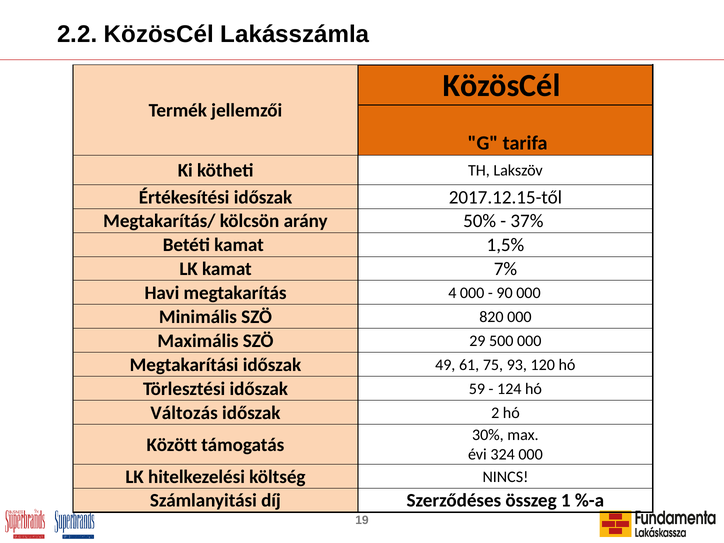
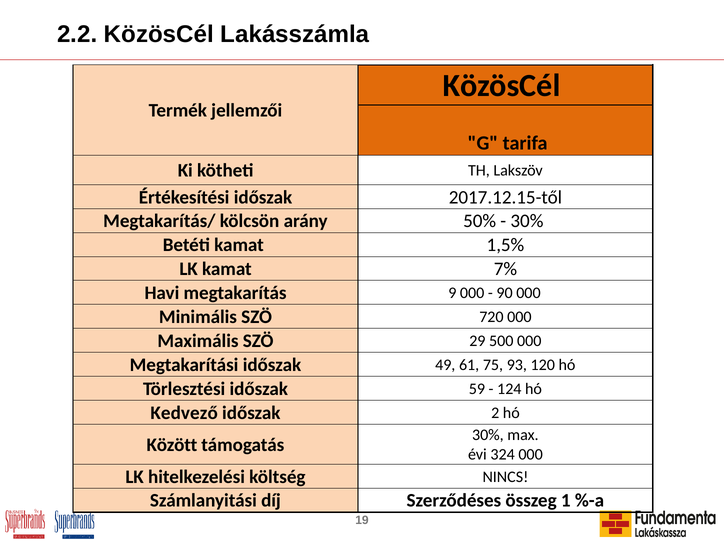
37%: 37% -> 30% (527, 221)
4: 4 -> 9 (452, 293)
820: 820 -> 720 (491, 317)
Változás: Változás -> Kedvező (184, 413)
